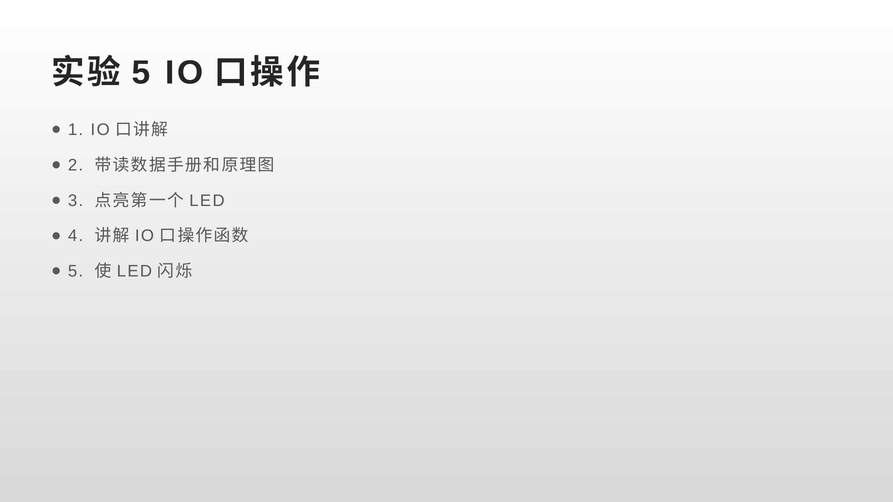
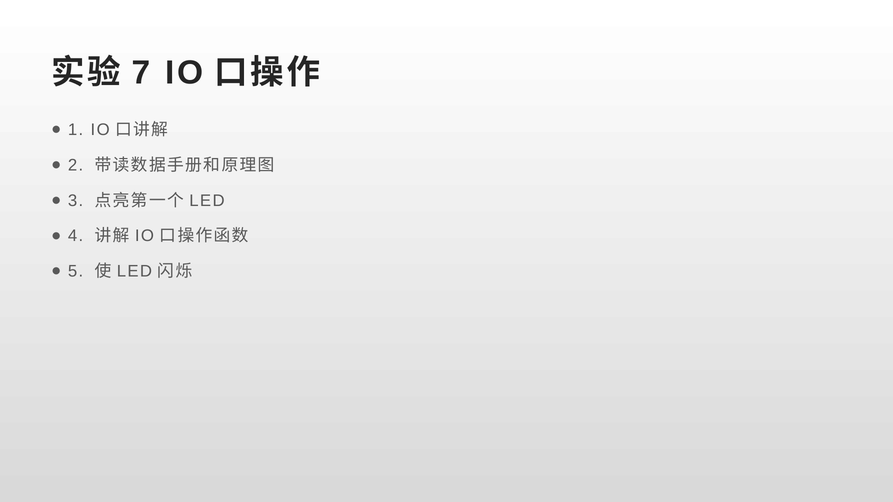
5: 5 -> 7 (141, 73)
